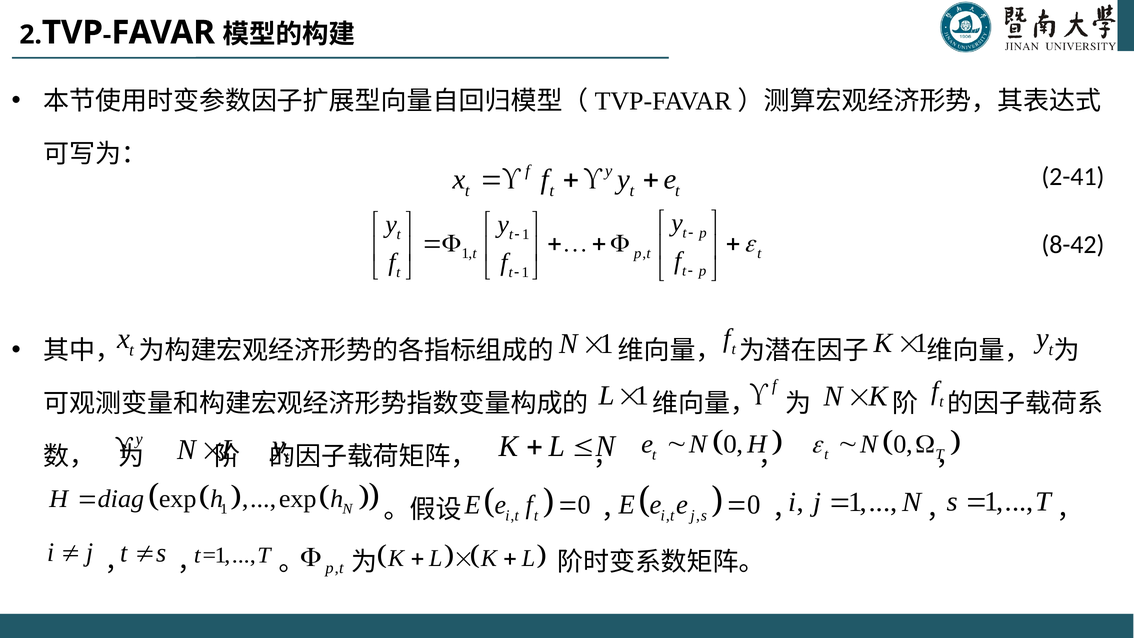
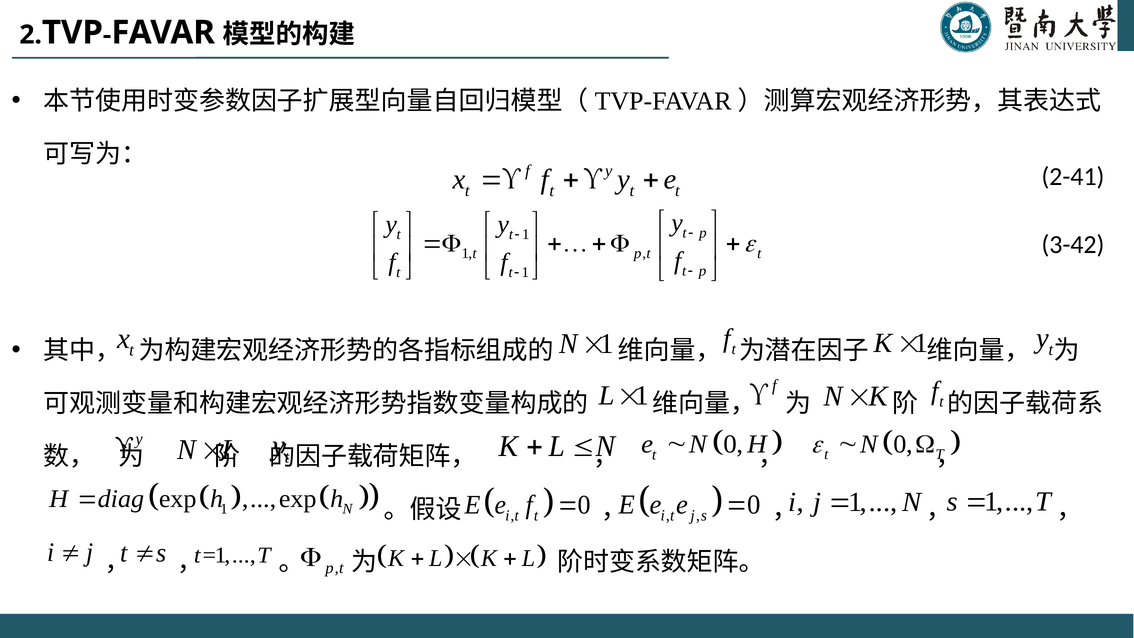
8-42: 8-42 -> 3-42 (1073, 245)
